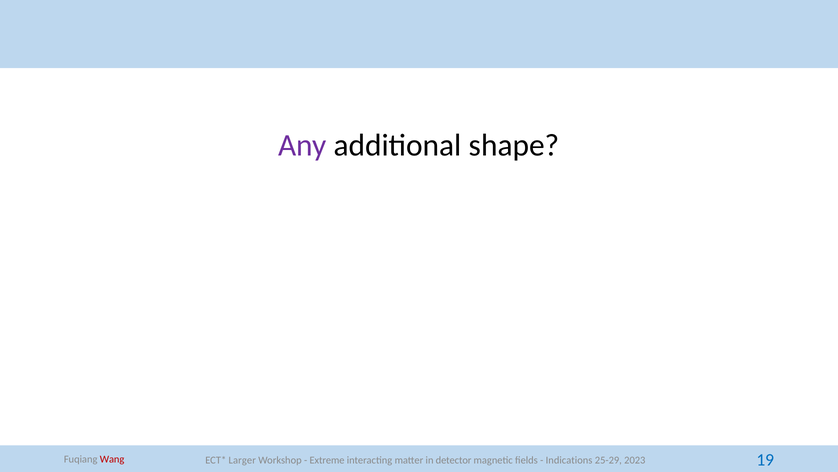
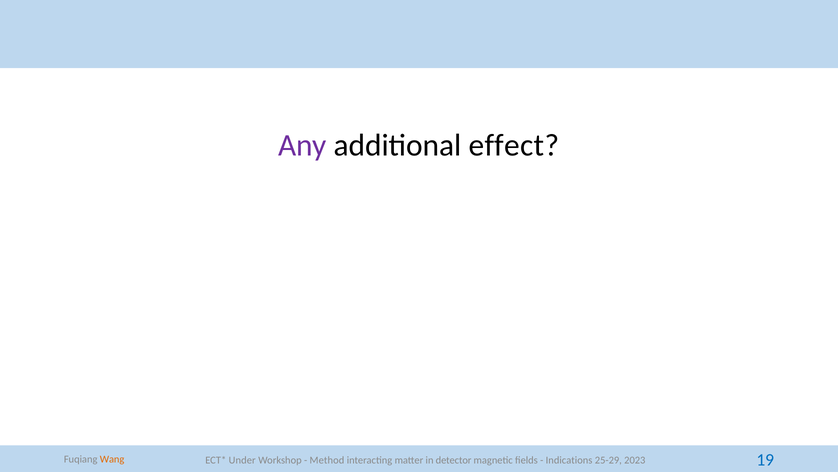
shape: shape -> effect (514, 145)
Wang colour: red -> orange (112, 459)
Larger: Larger -> Under (242, 459)
Extreme: Extreme -> Method (327, 459)
